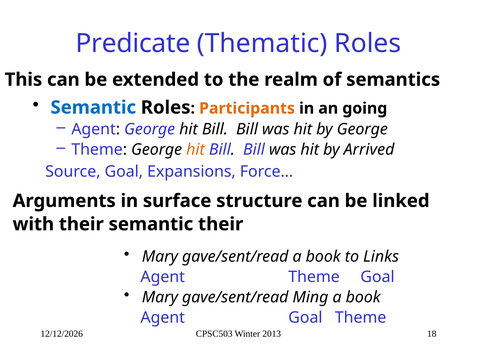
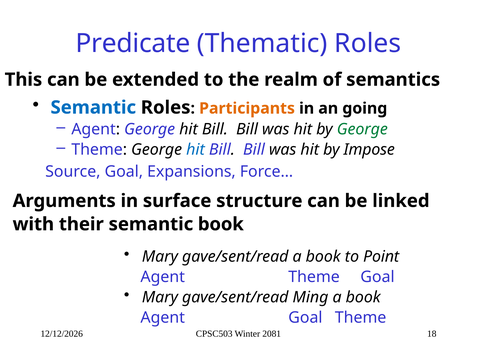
George colour: black -> green (362, 129)
hit colour: orange -> blue (196, 150)
Arrived: Arrived -> Impose (369, 150)
semantic their: their -> book (221, 225)
Links: Links -> Point (381, 257)
2013: 2013 -> 2081 (272, 335)
